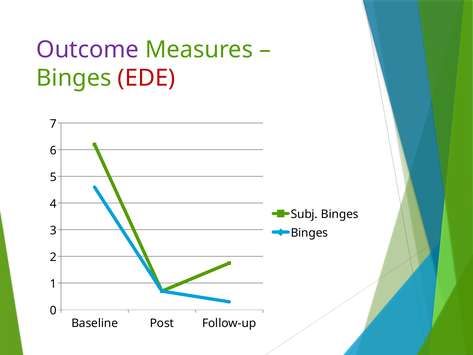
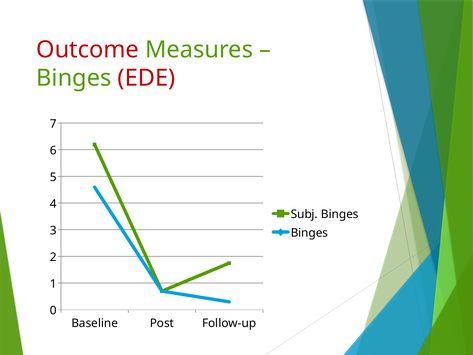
Outcome colour: purple -> red (88, 50)
